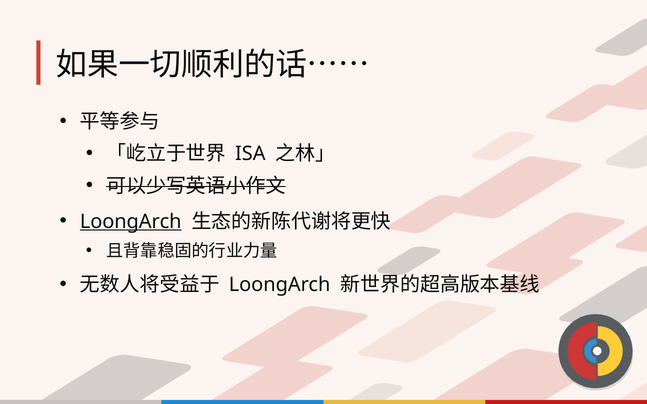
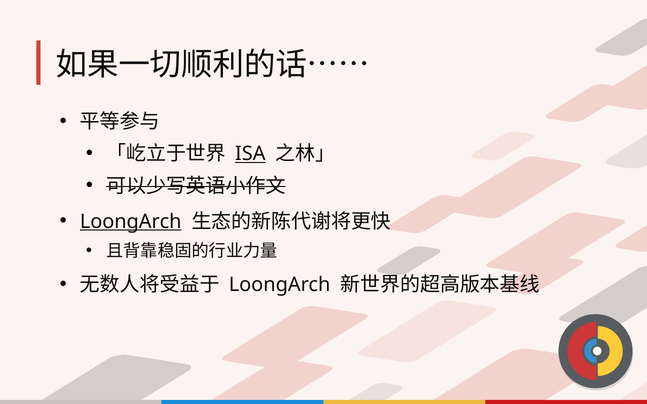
ISA underline: none -> present (250, 154)
